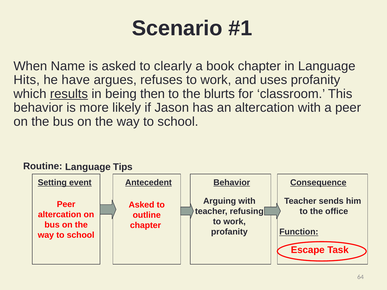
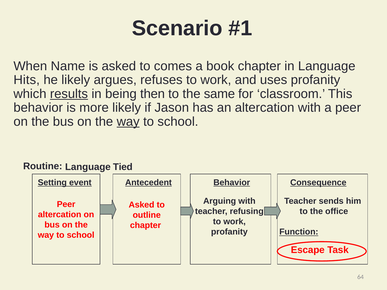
clearly: clearly -> comes (173, 66)
he have: have -> likely (76, 80)
blurts: blurts -> same (219, 94)
way underline: none -> present (128, 122)
Tips: Tips -> Tied (123, 167)
